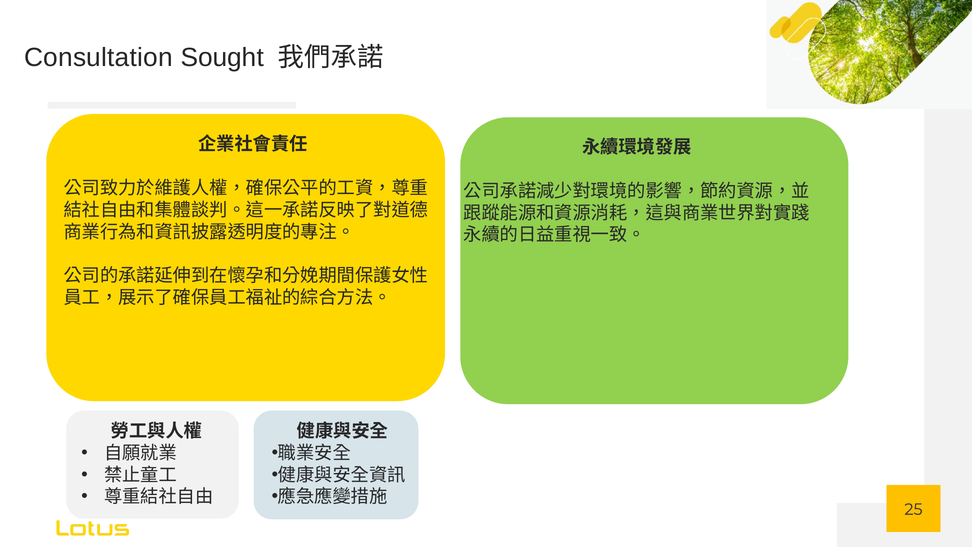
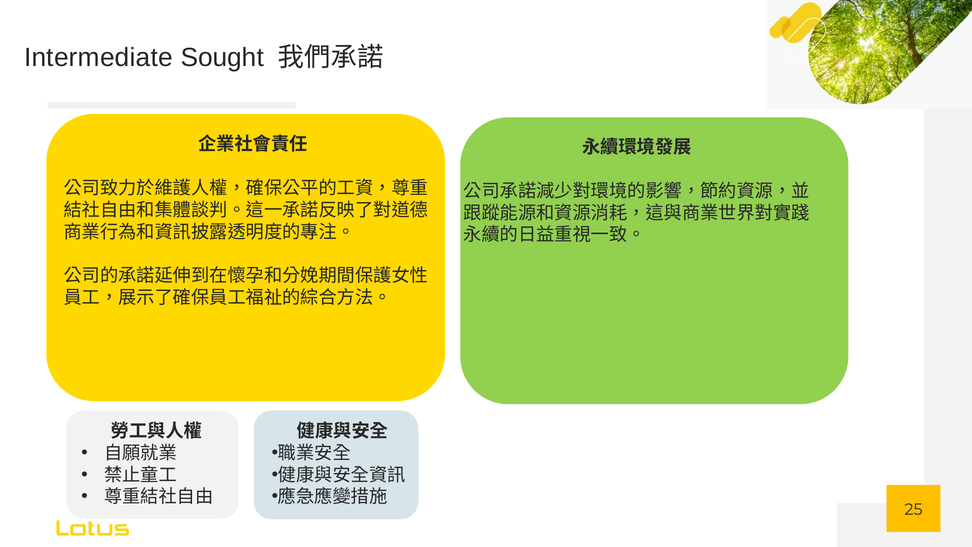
Consultation: Consultation -> Intermediate (99, 58)
